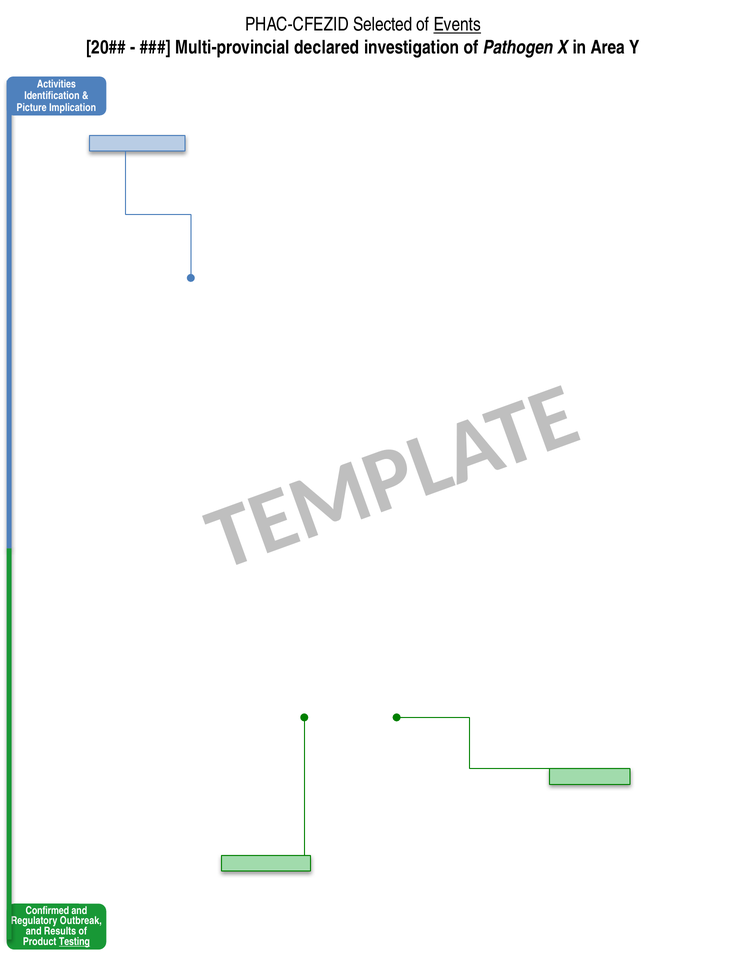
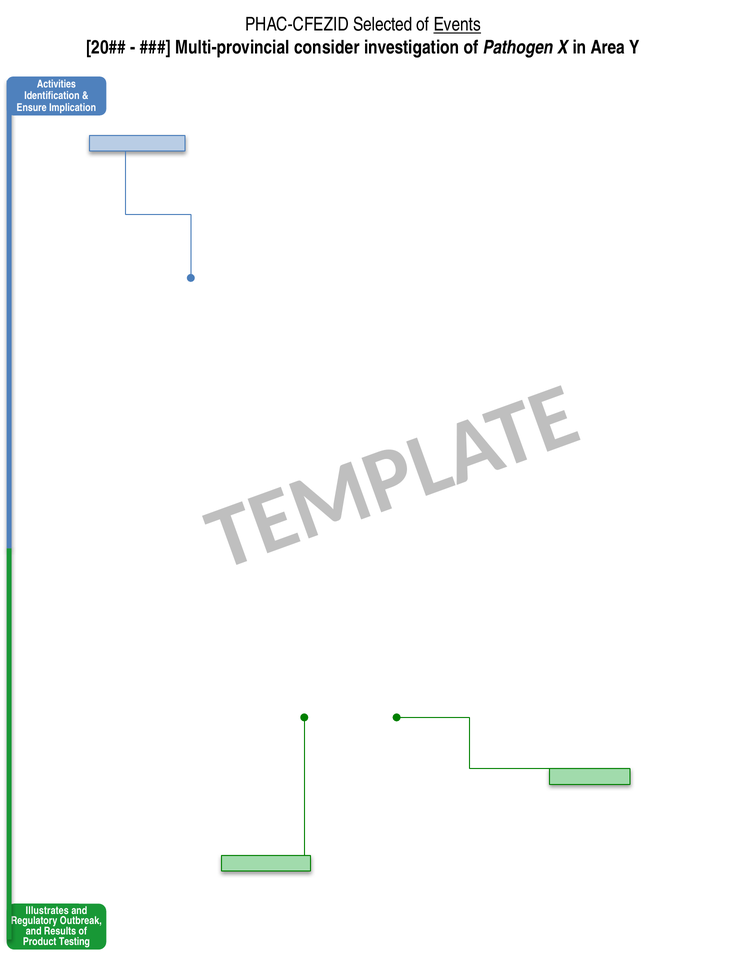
declared: declared -> consider (327, 47)
Picture: Picture -> Ensure (32, 107)
Confirmed: Confirmed -> Illustrates (47, 910)
Testing underline: present -> none (74, 941)
